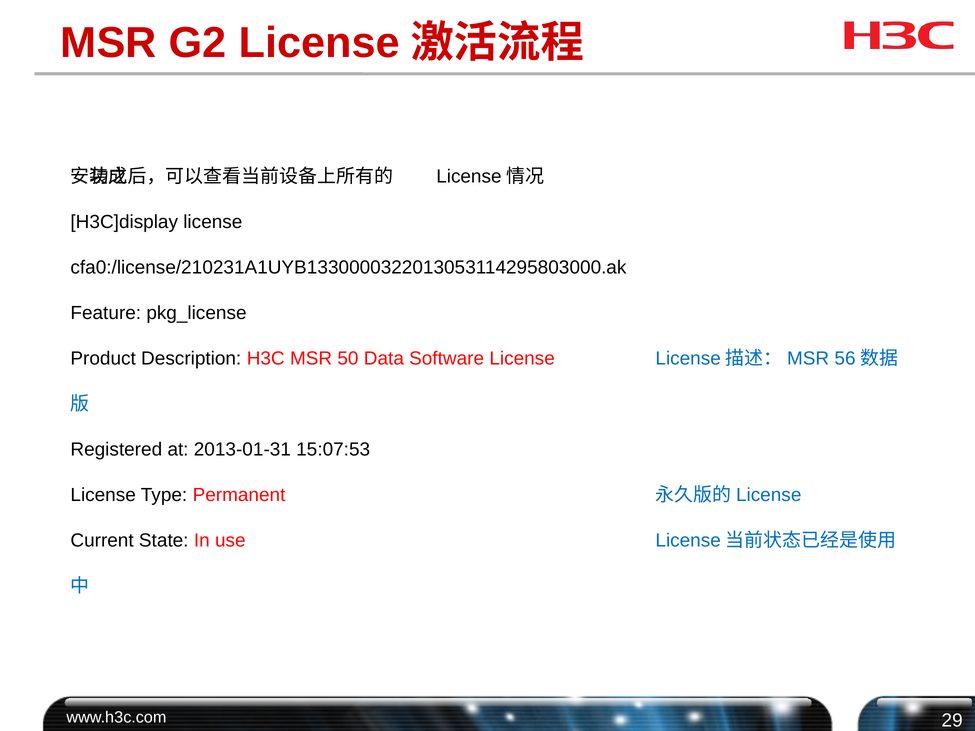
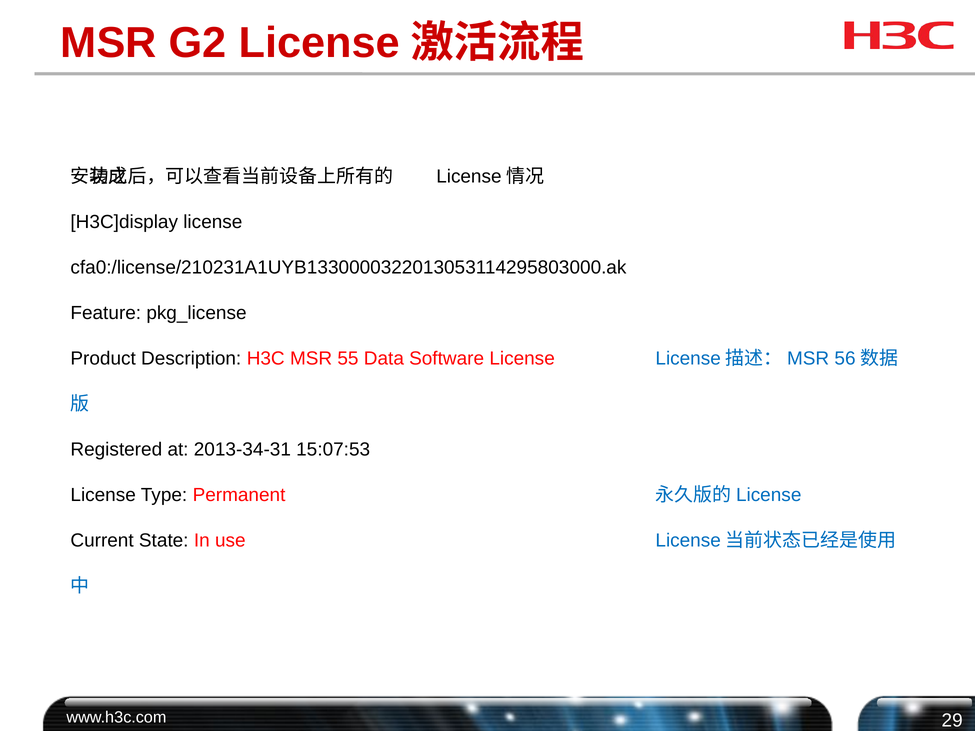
50: 50 -> 55 (348, 359)
2013-01-31: 2013-01-31 -> 2013-34-31 (242, 450)
